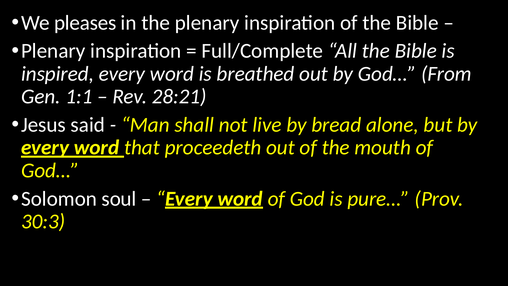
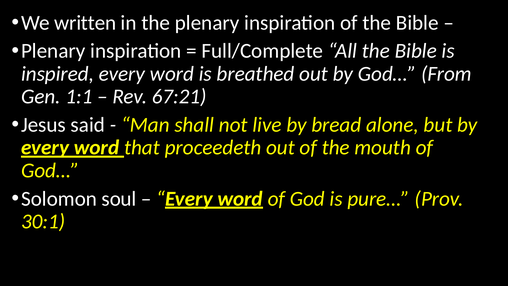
pleases: pleases -> written (85, 23)
28:21: 28:21 -> 67:21 (179, 97)
30:3: 30:3 -> 30:1 (43, 221)
